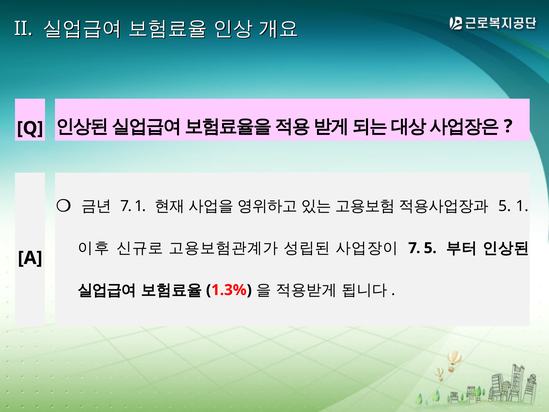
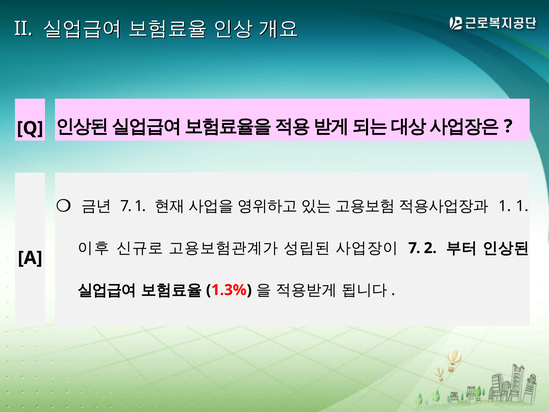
5: 5 -> 1 (505, 206)
7 5: 5 -> 2 (430, 248)
